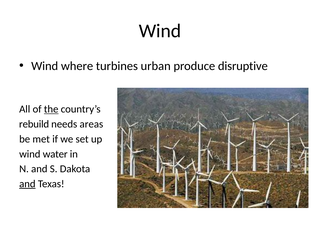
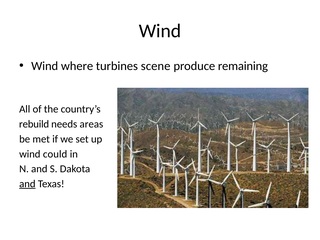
urban: urban -> scene (156, 66)
disruptive: disruptive -> remaining (243, 66)
the underline: present -> none (51, 109)
water: water -> could (55, 154)
